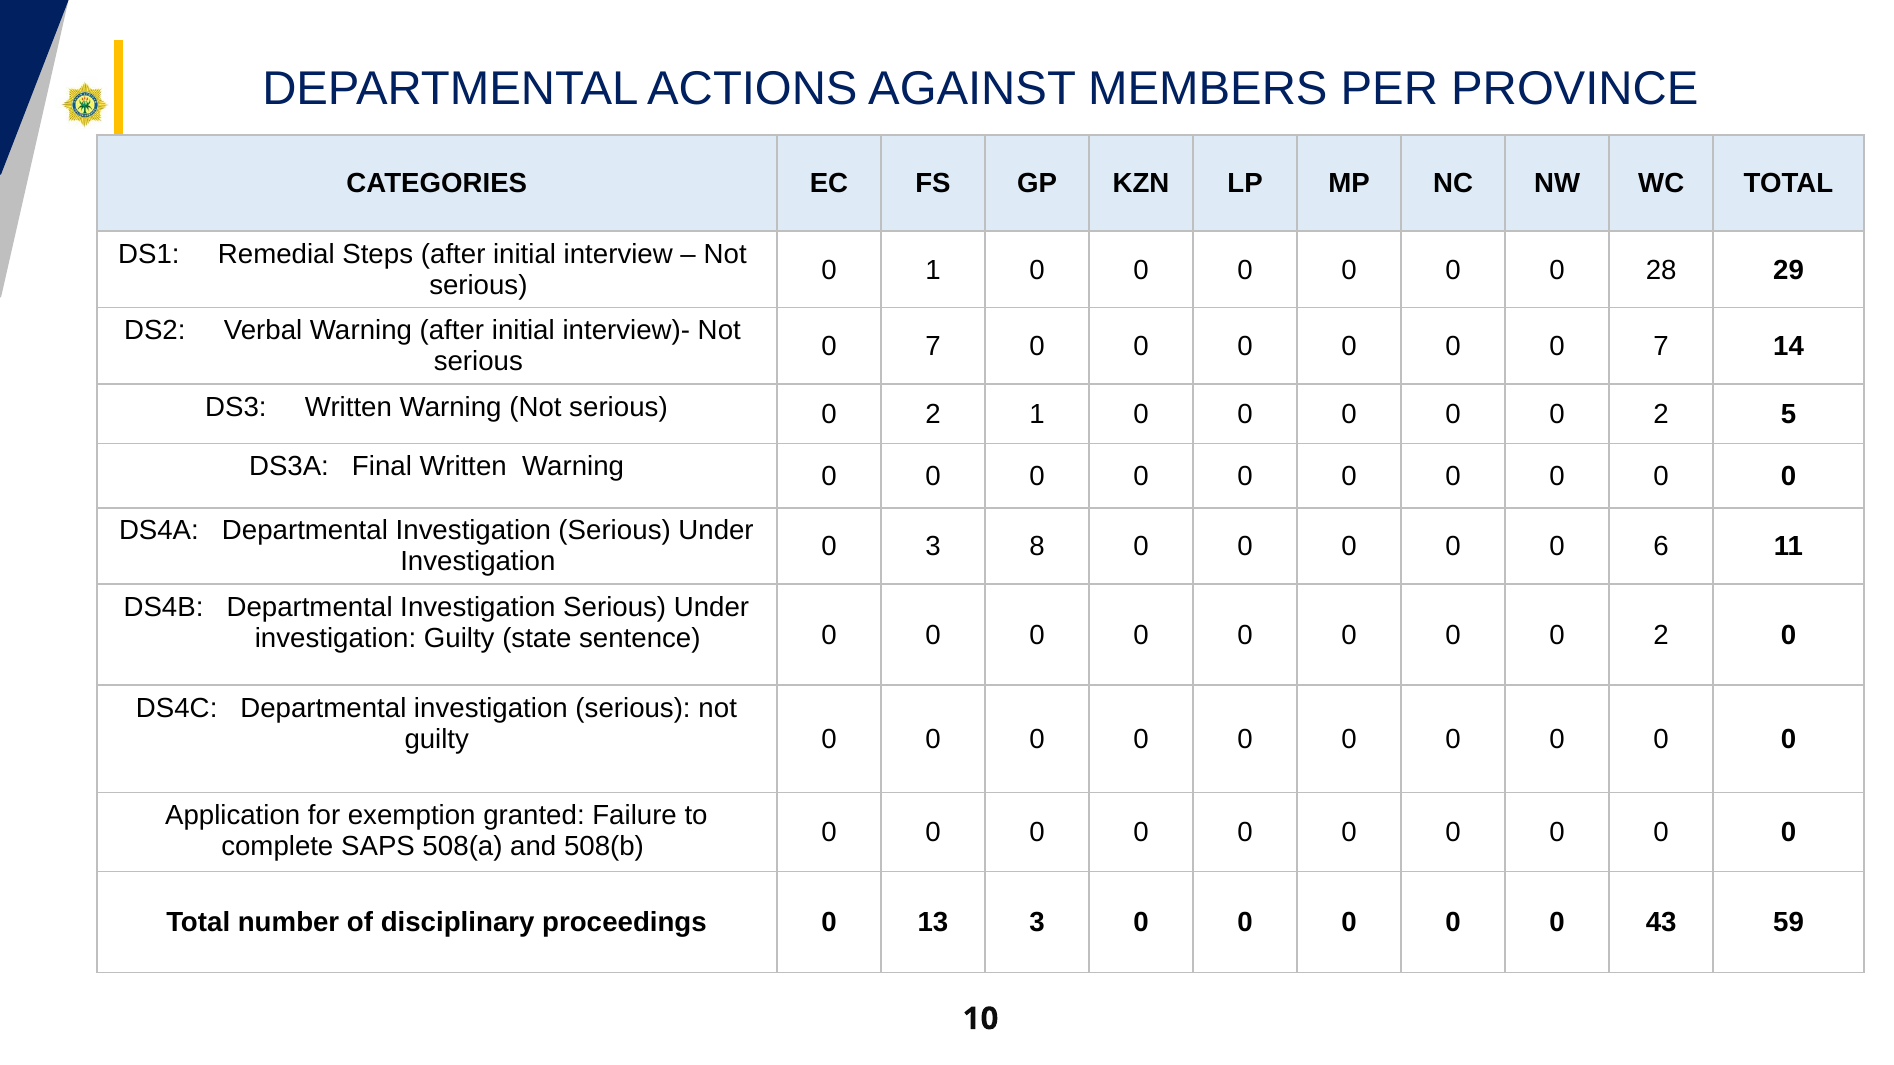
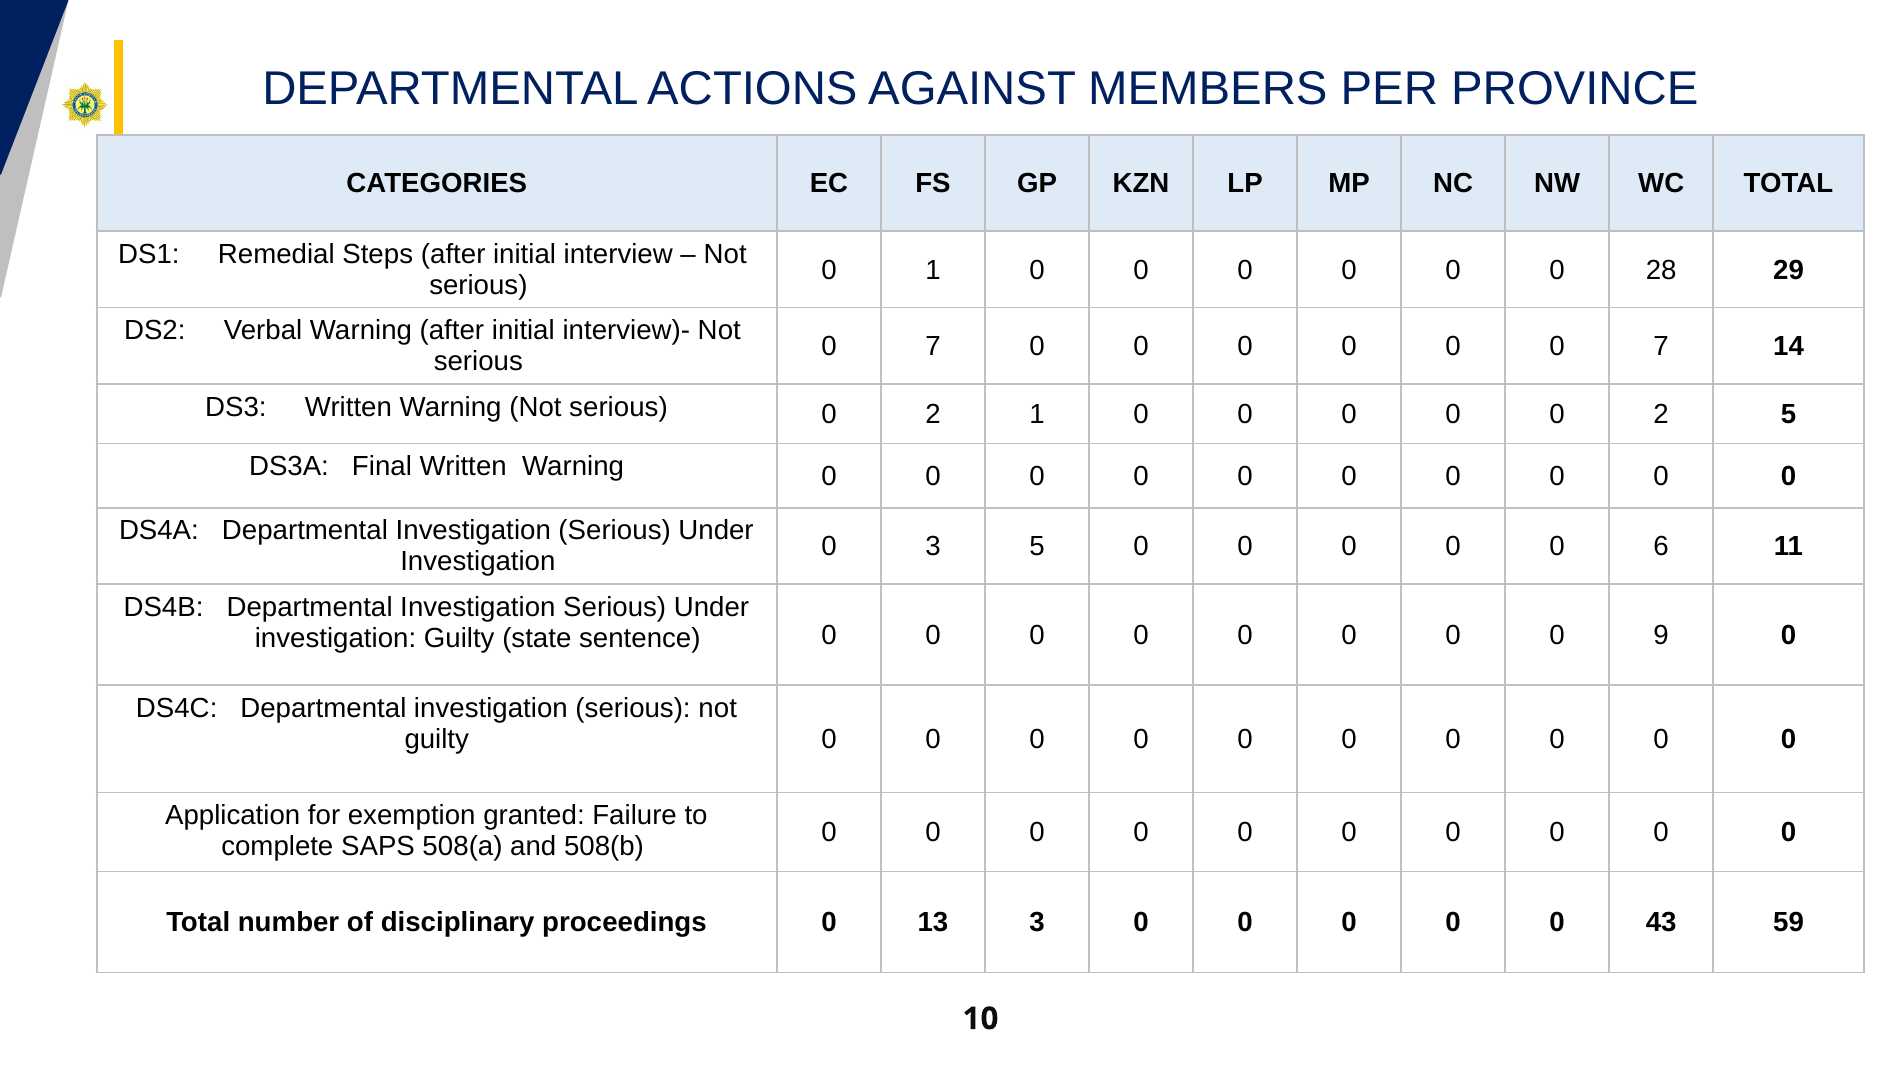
3 8: 8 -> 5 (1037, 546)
2: 2 -> 9 (1661, 635)
